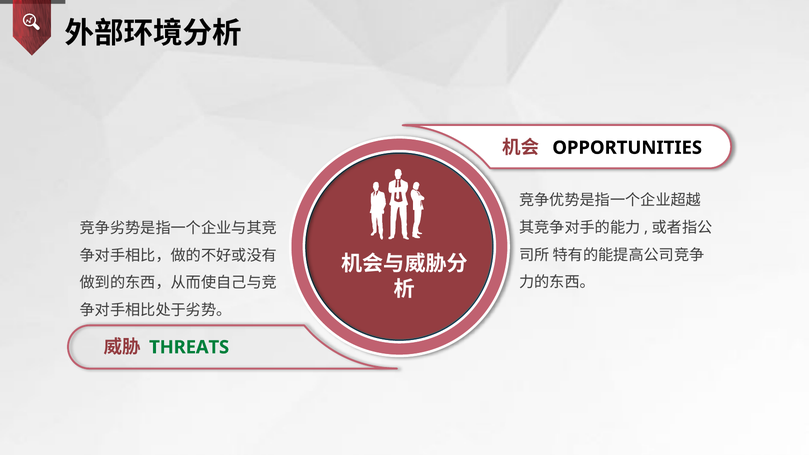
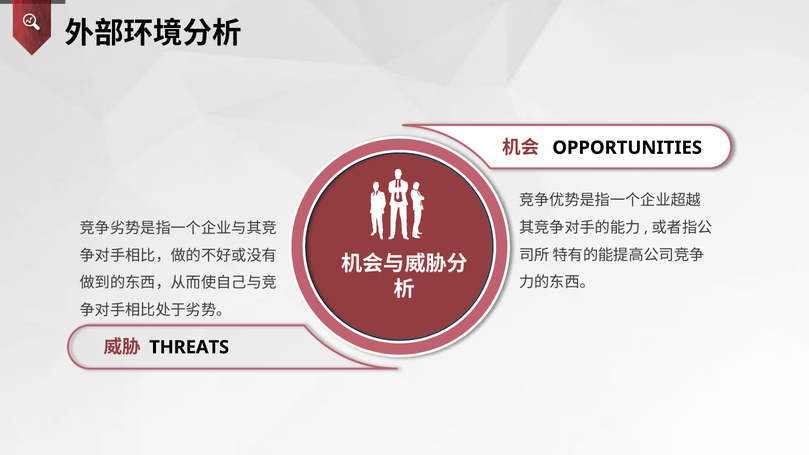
THREATS colour: green -> black (189, 347)
